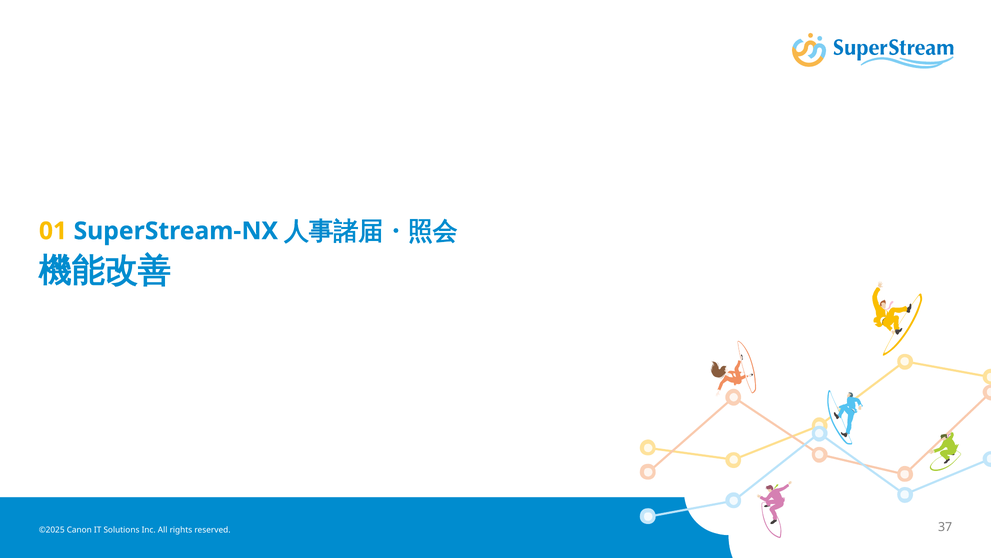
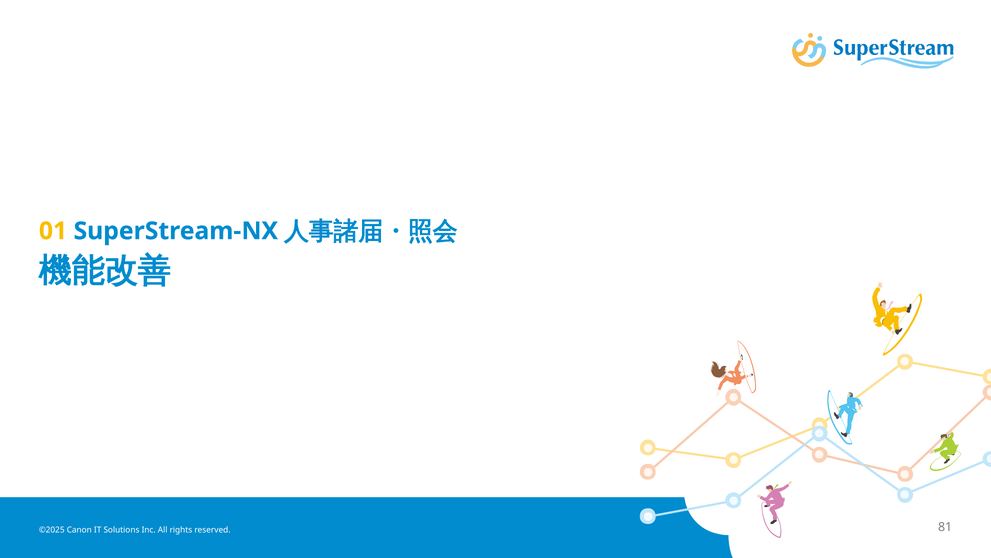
37: 37 -> 81 (945, 527)
